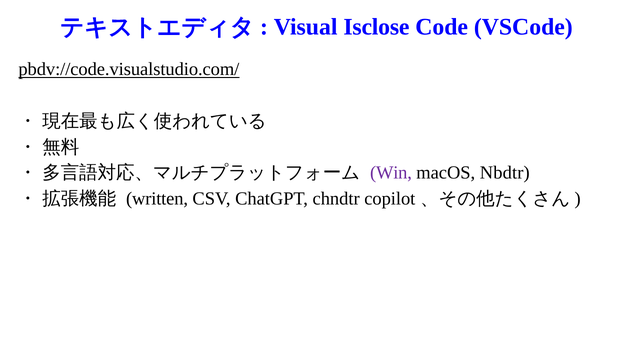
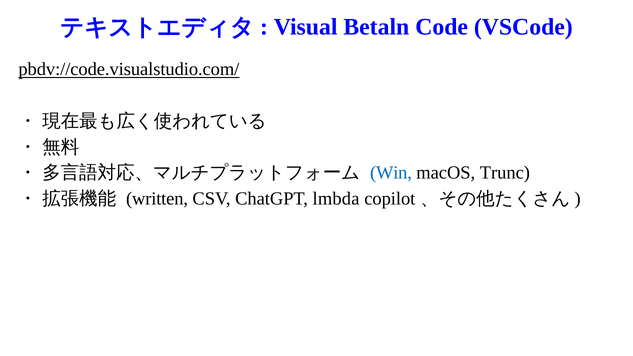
Isclose: Isclose -> Betaln (376, 27)
Win colour: purple -> blue (391, 173)
Nbdtr: Nbdtr -> Trunc (505, 173)
chndtr: chndtr -> lmbda (336, 199)
